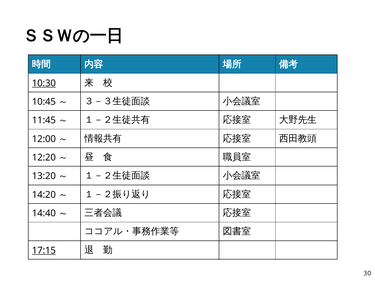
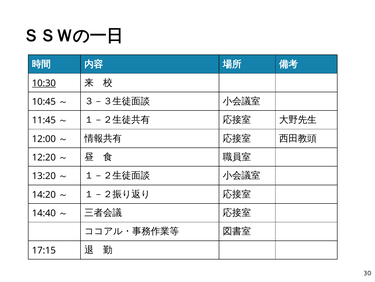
17:15 underline: present -> none (44, 250)
